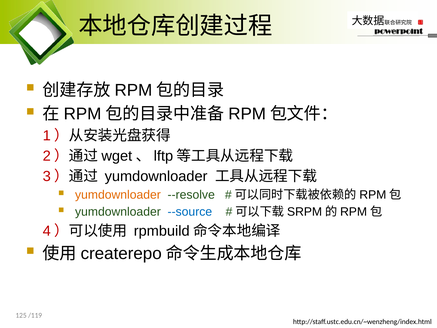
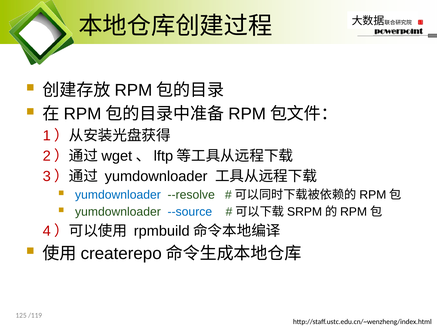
yumdownloader colour: orange -> blue (118, 195)
